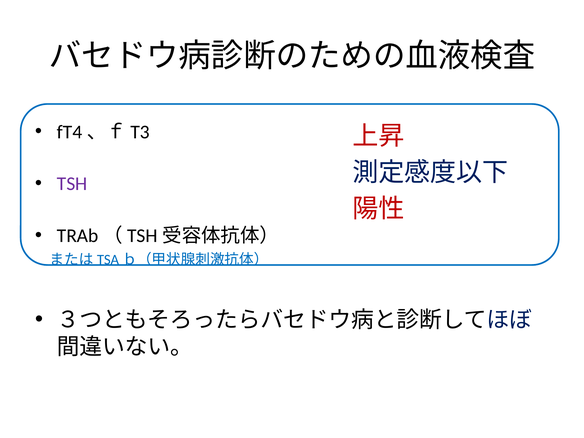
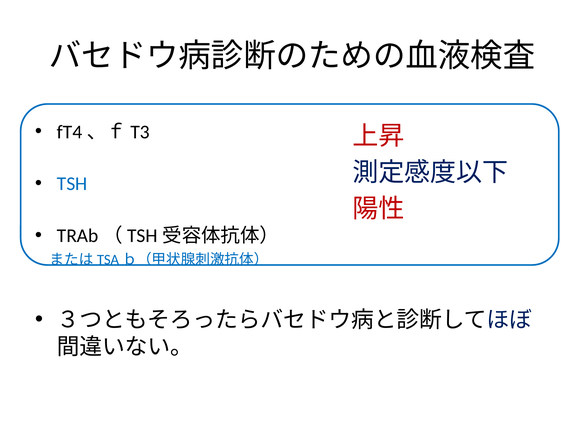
TSH colour: purple -> blue (72, 184)
